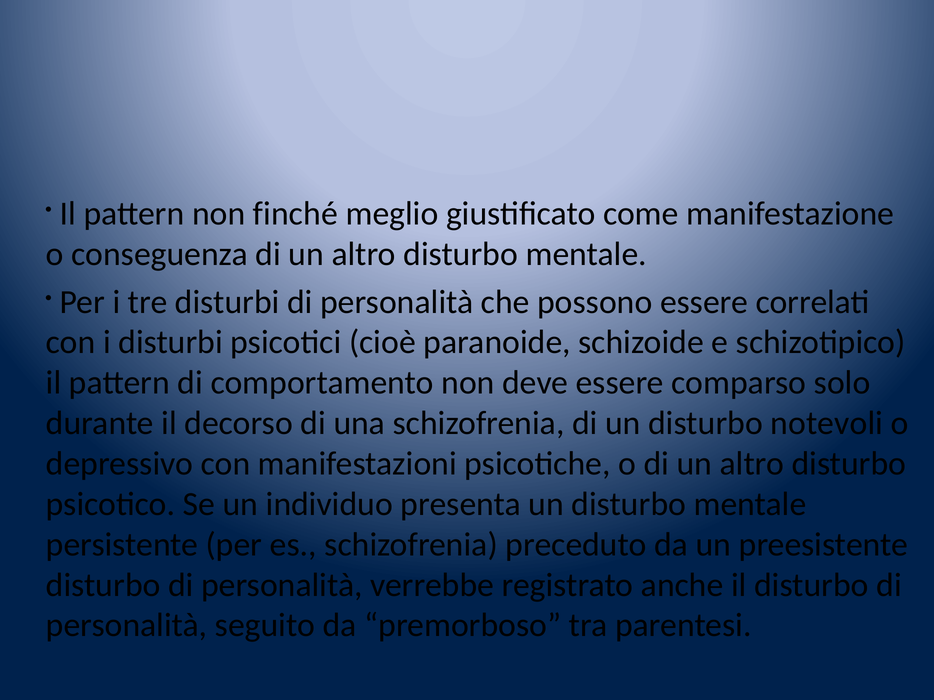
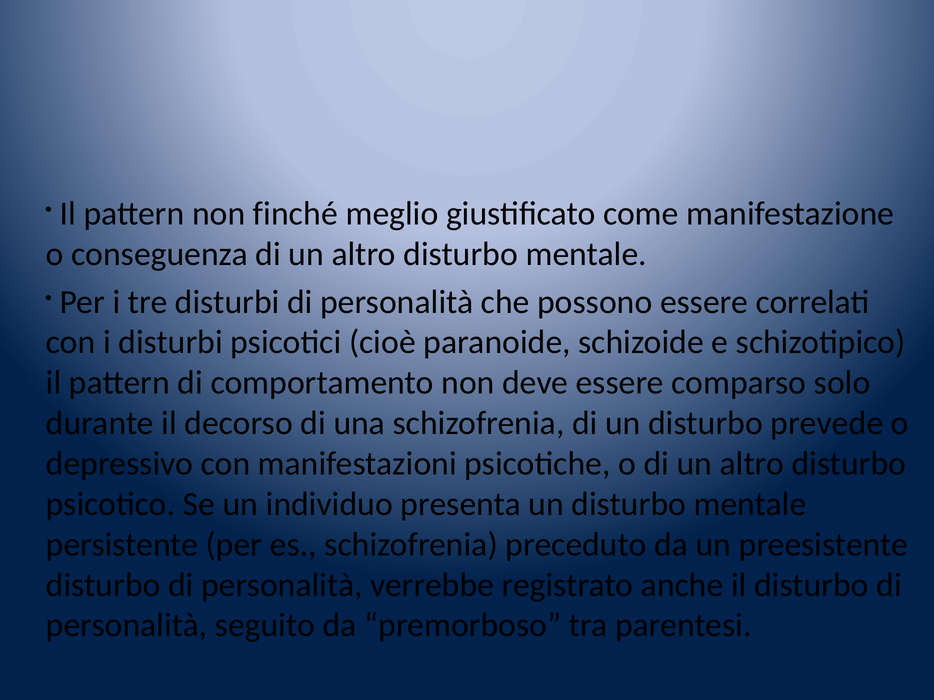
notevoli: notevoli -> prevede (827, 424)
